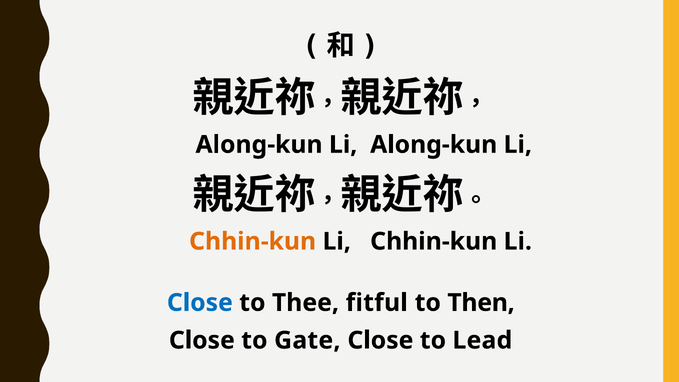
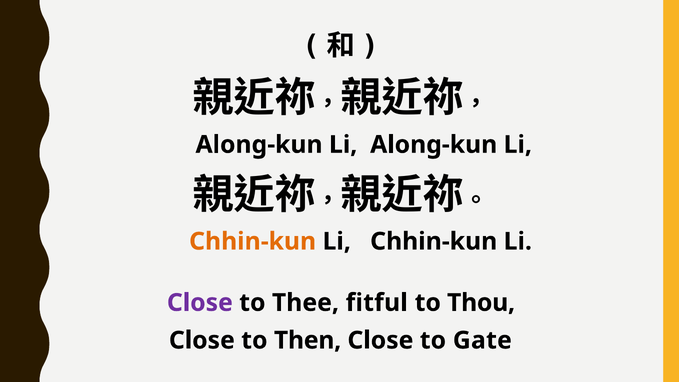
Close colour: blue -> purple (200, 303)
Then: Then -> Thou (481, 303)
Gate: Gate -> Then (308, 340)
Lead: Lead -> Gate (482, 340)
